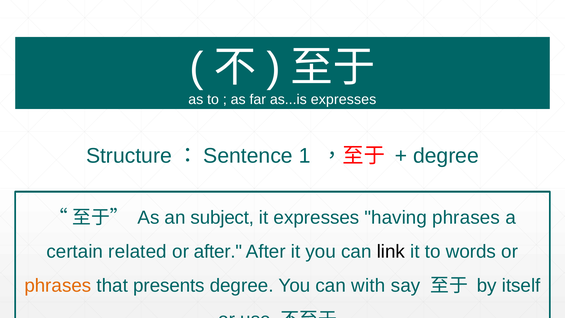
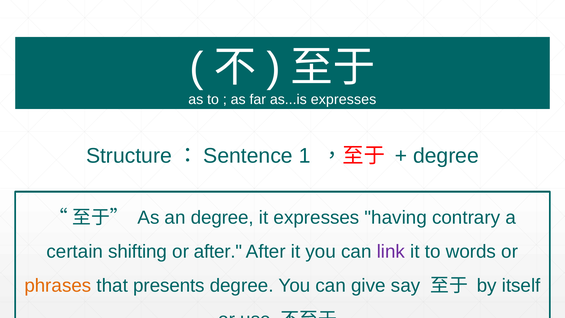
an subject: subject -> degree (222, 218)
having phrases: phrases -> contrary (466, 218)
related: related -> shifting (138, 251)
link colour: black -> purple (391, 251)
with: with -> give (368, 285)
